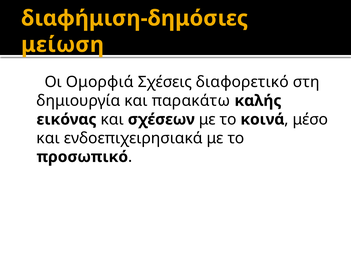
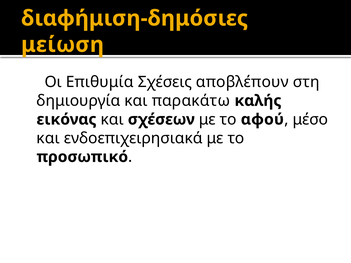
Ομορφιά: Ομορφιά -> Επιθυμία (100, 82)
διαφορετικό: διαφορετικό -> αποβλέπουν (242, 82)
κοινά: κοινά -> αφού (262, 120)
